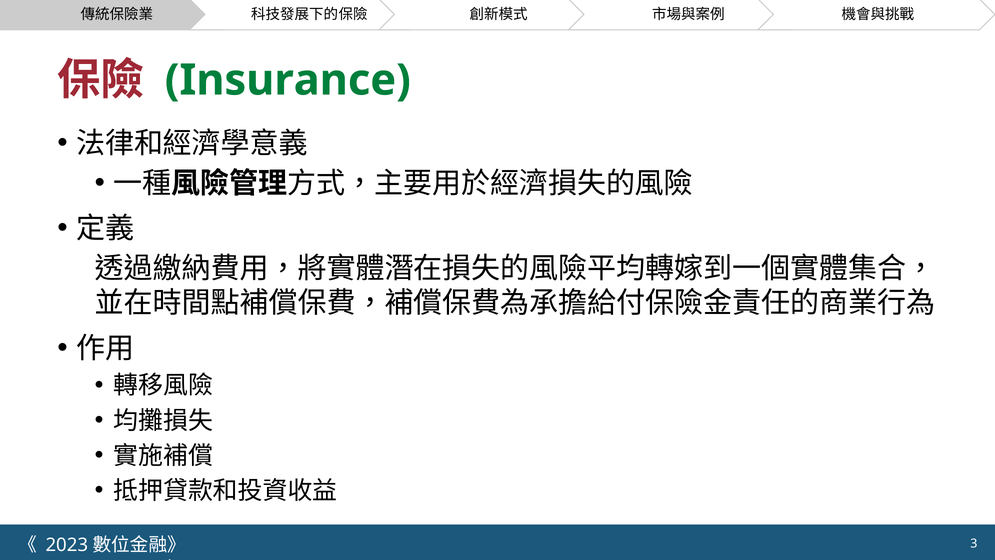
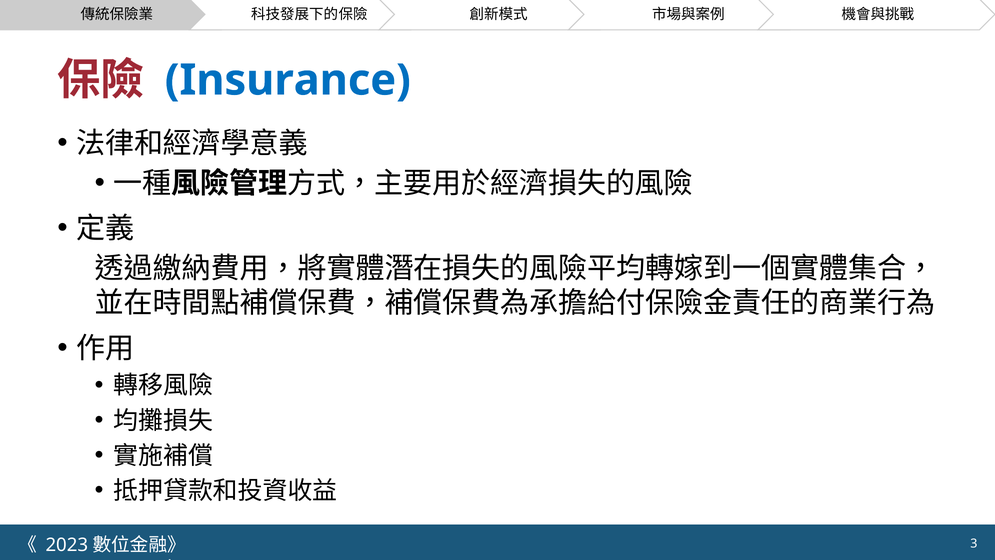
Insurance colour: green -> blue (288, 80)
